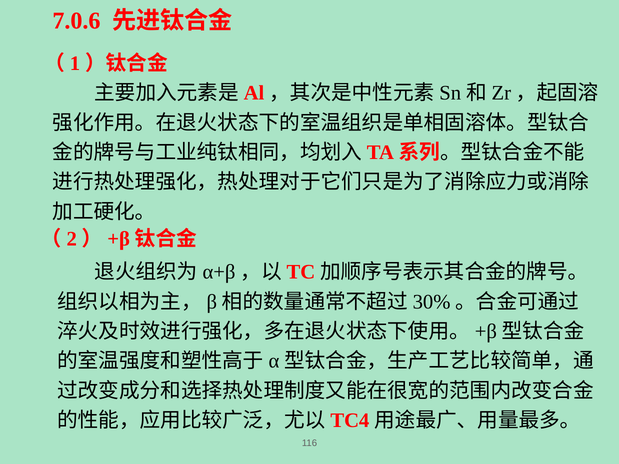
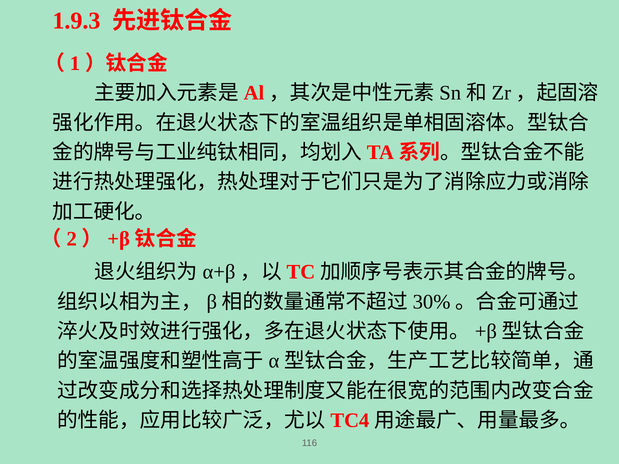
7.0.6: 7.0.6 -> 1.9.3 (76, 21)
